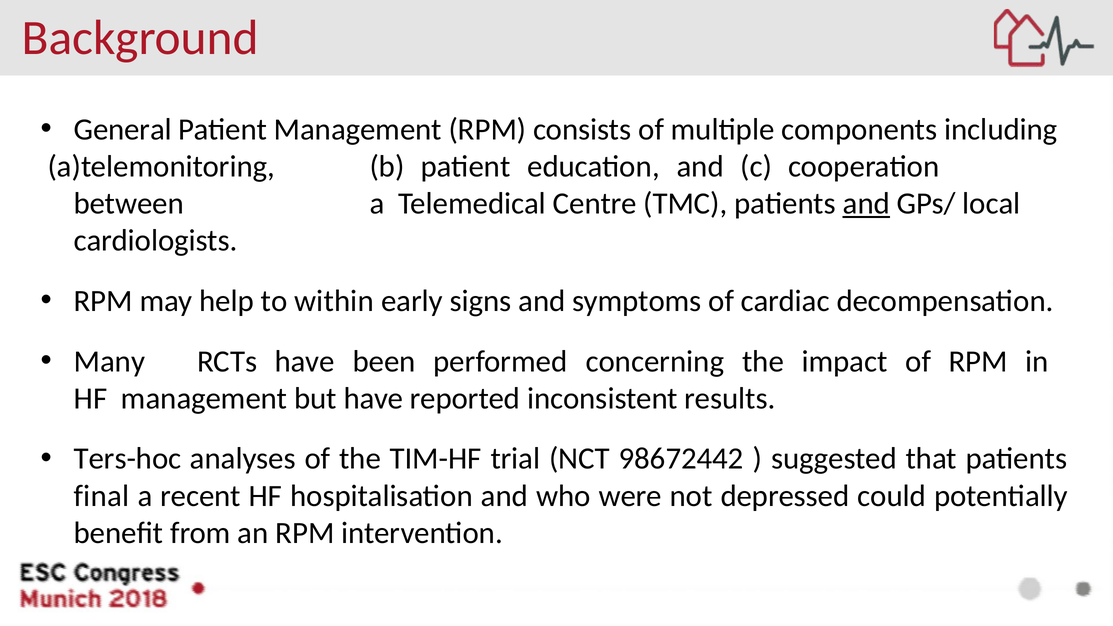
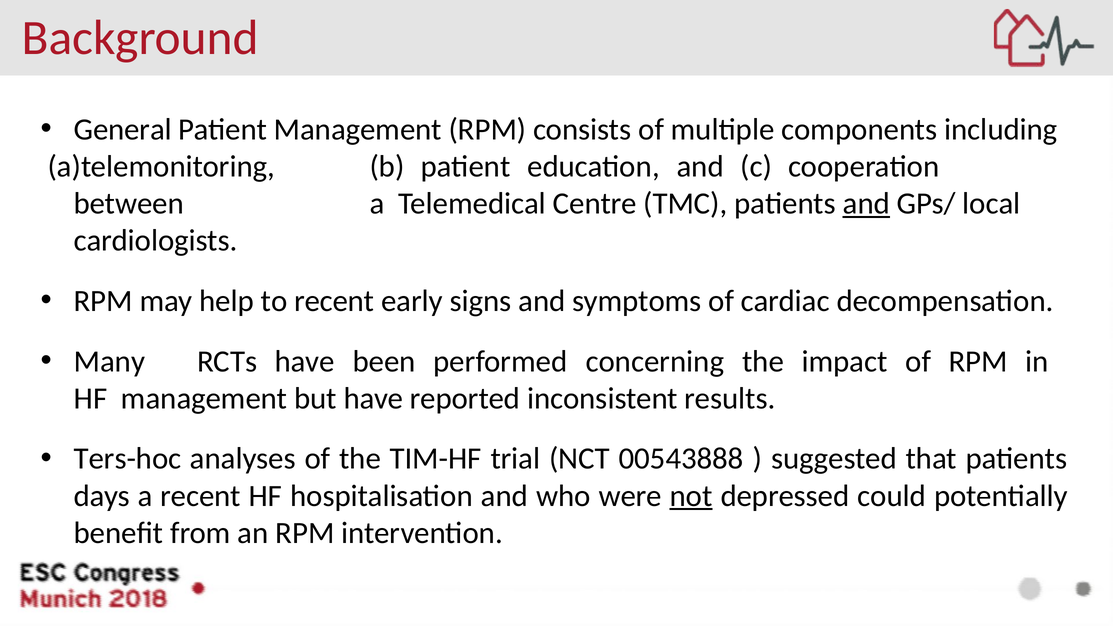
to within: within -> recent (334, 301)
98672442: 98672442 -> 00543888 (681, 459)
final: final -> days (102, 496)
not underline: none -> present (691, 496)
